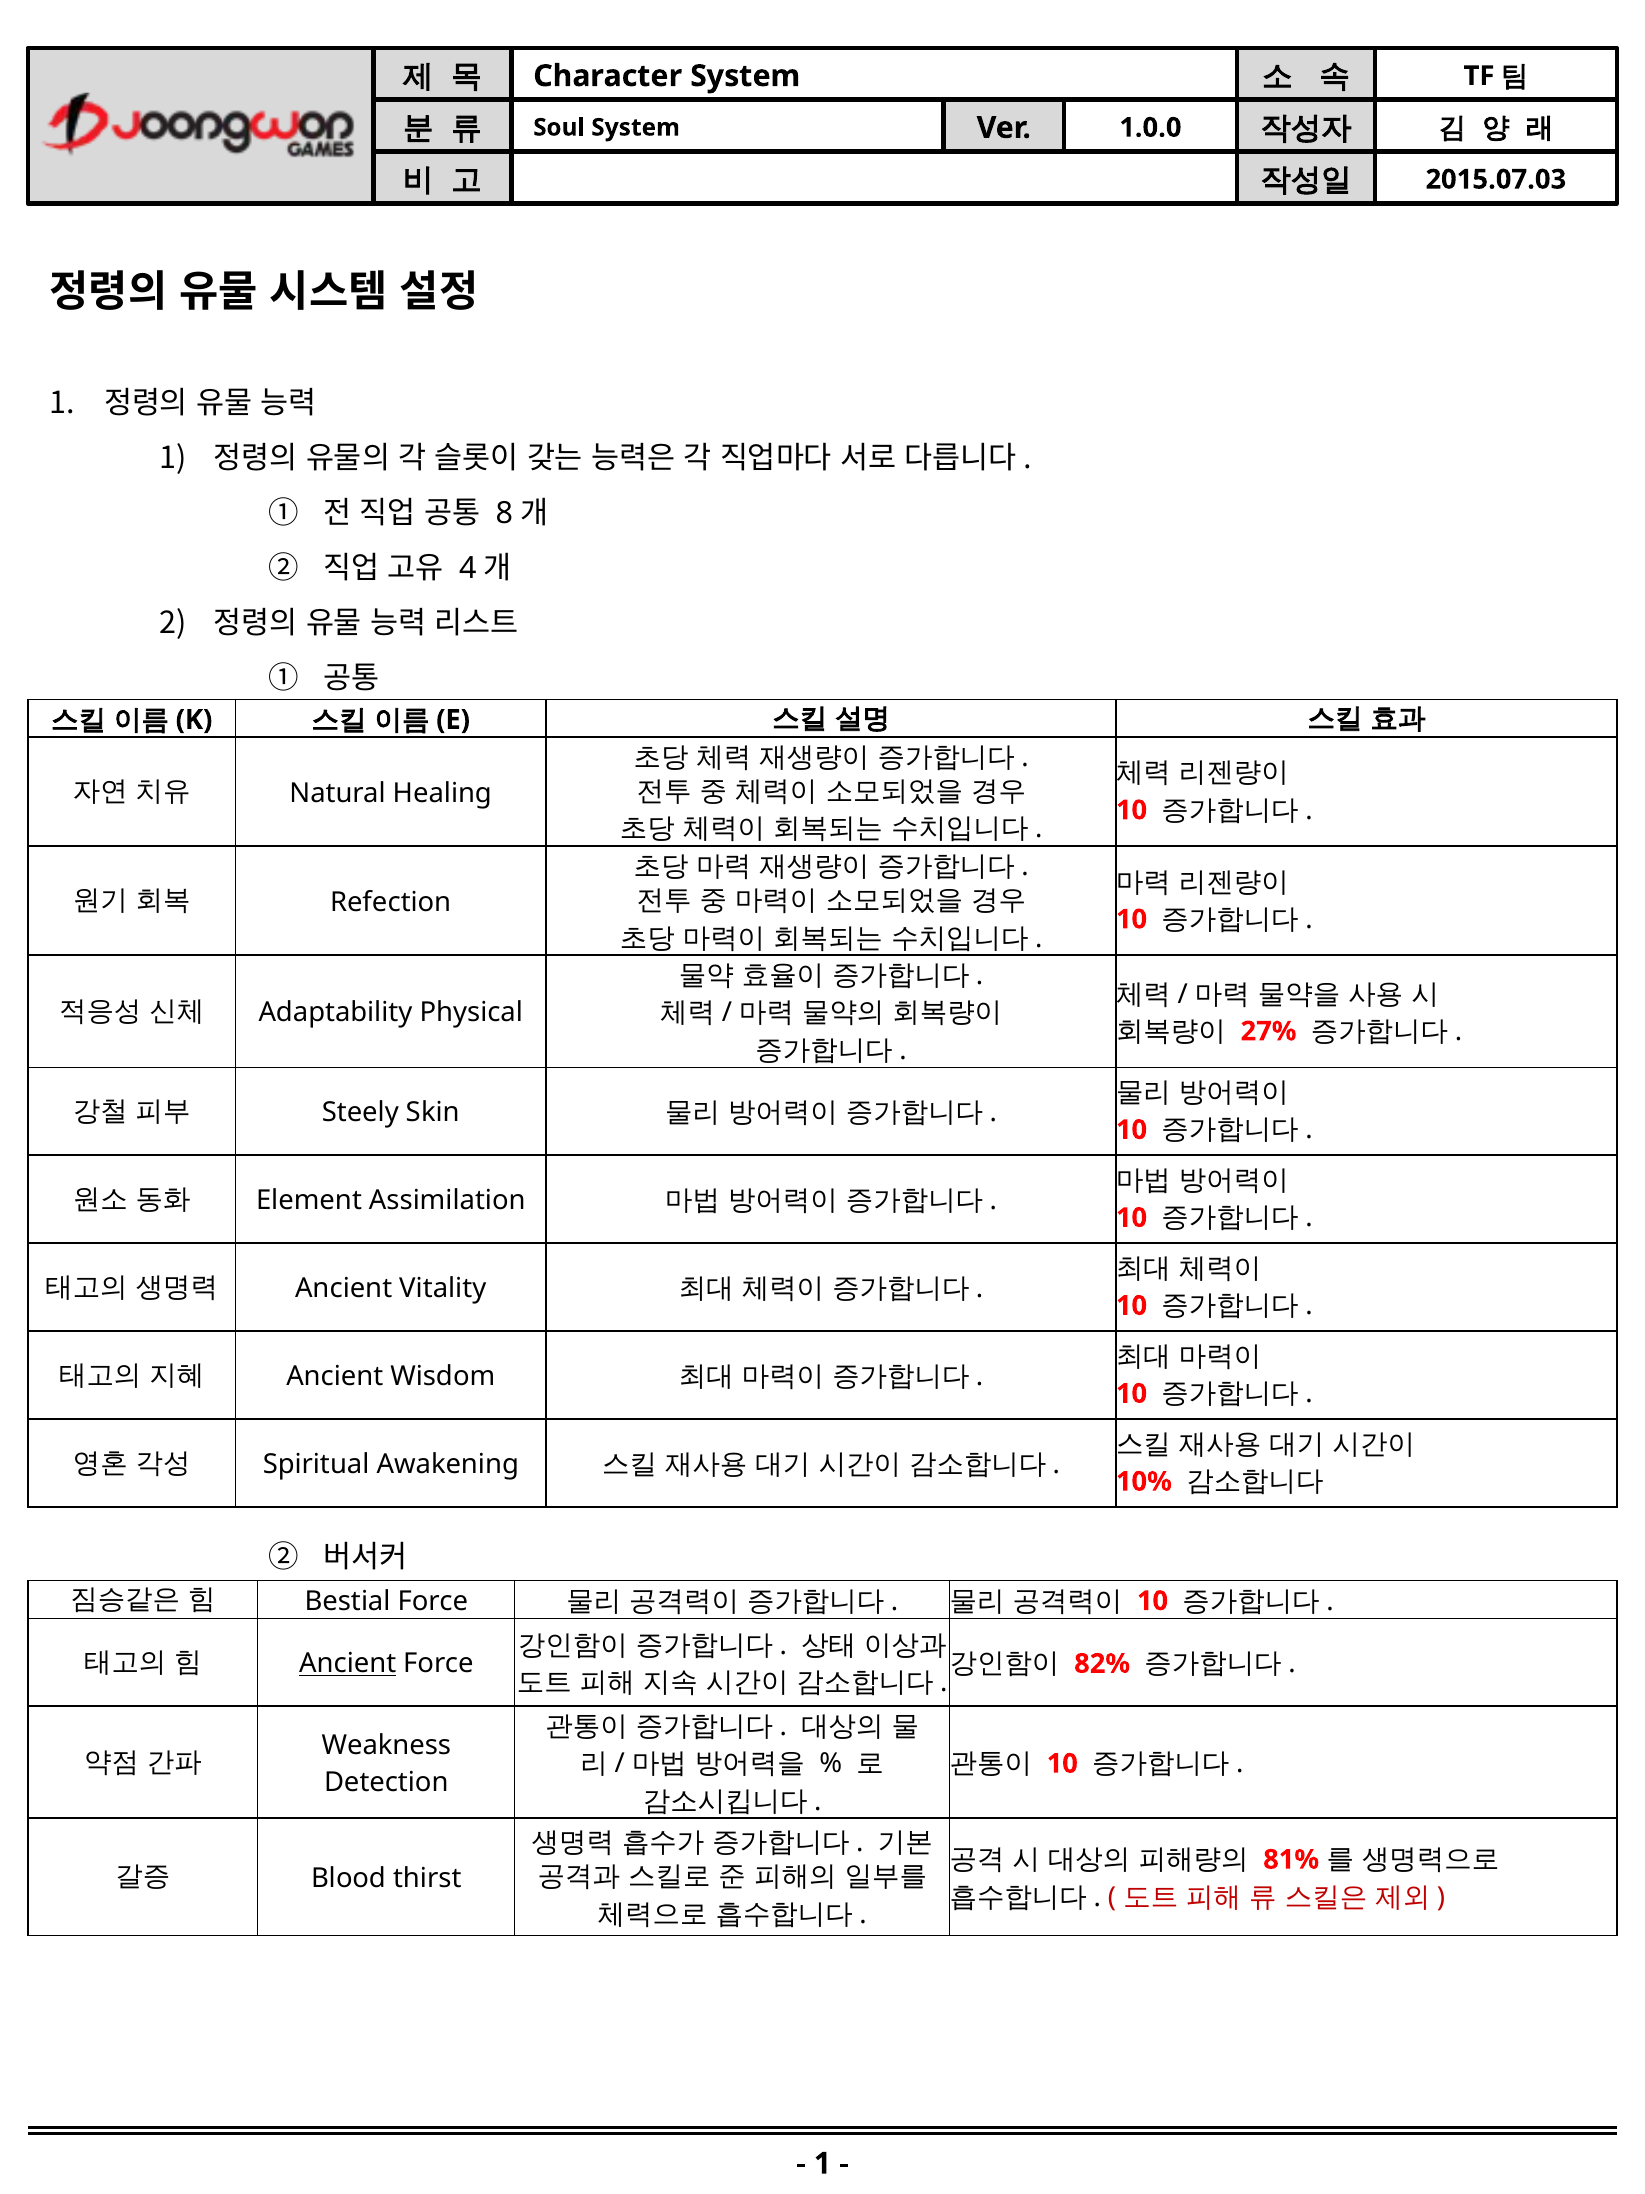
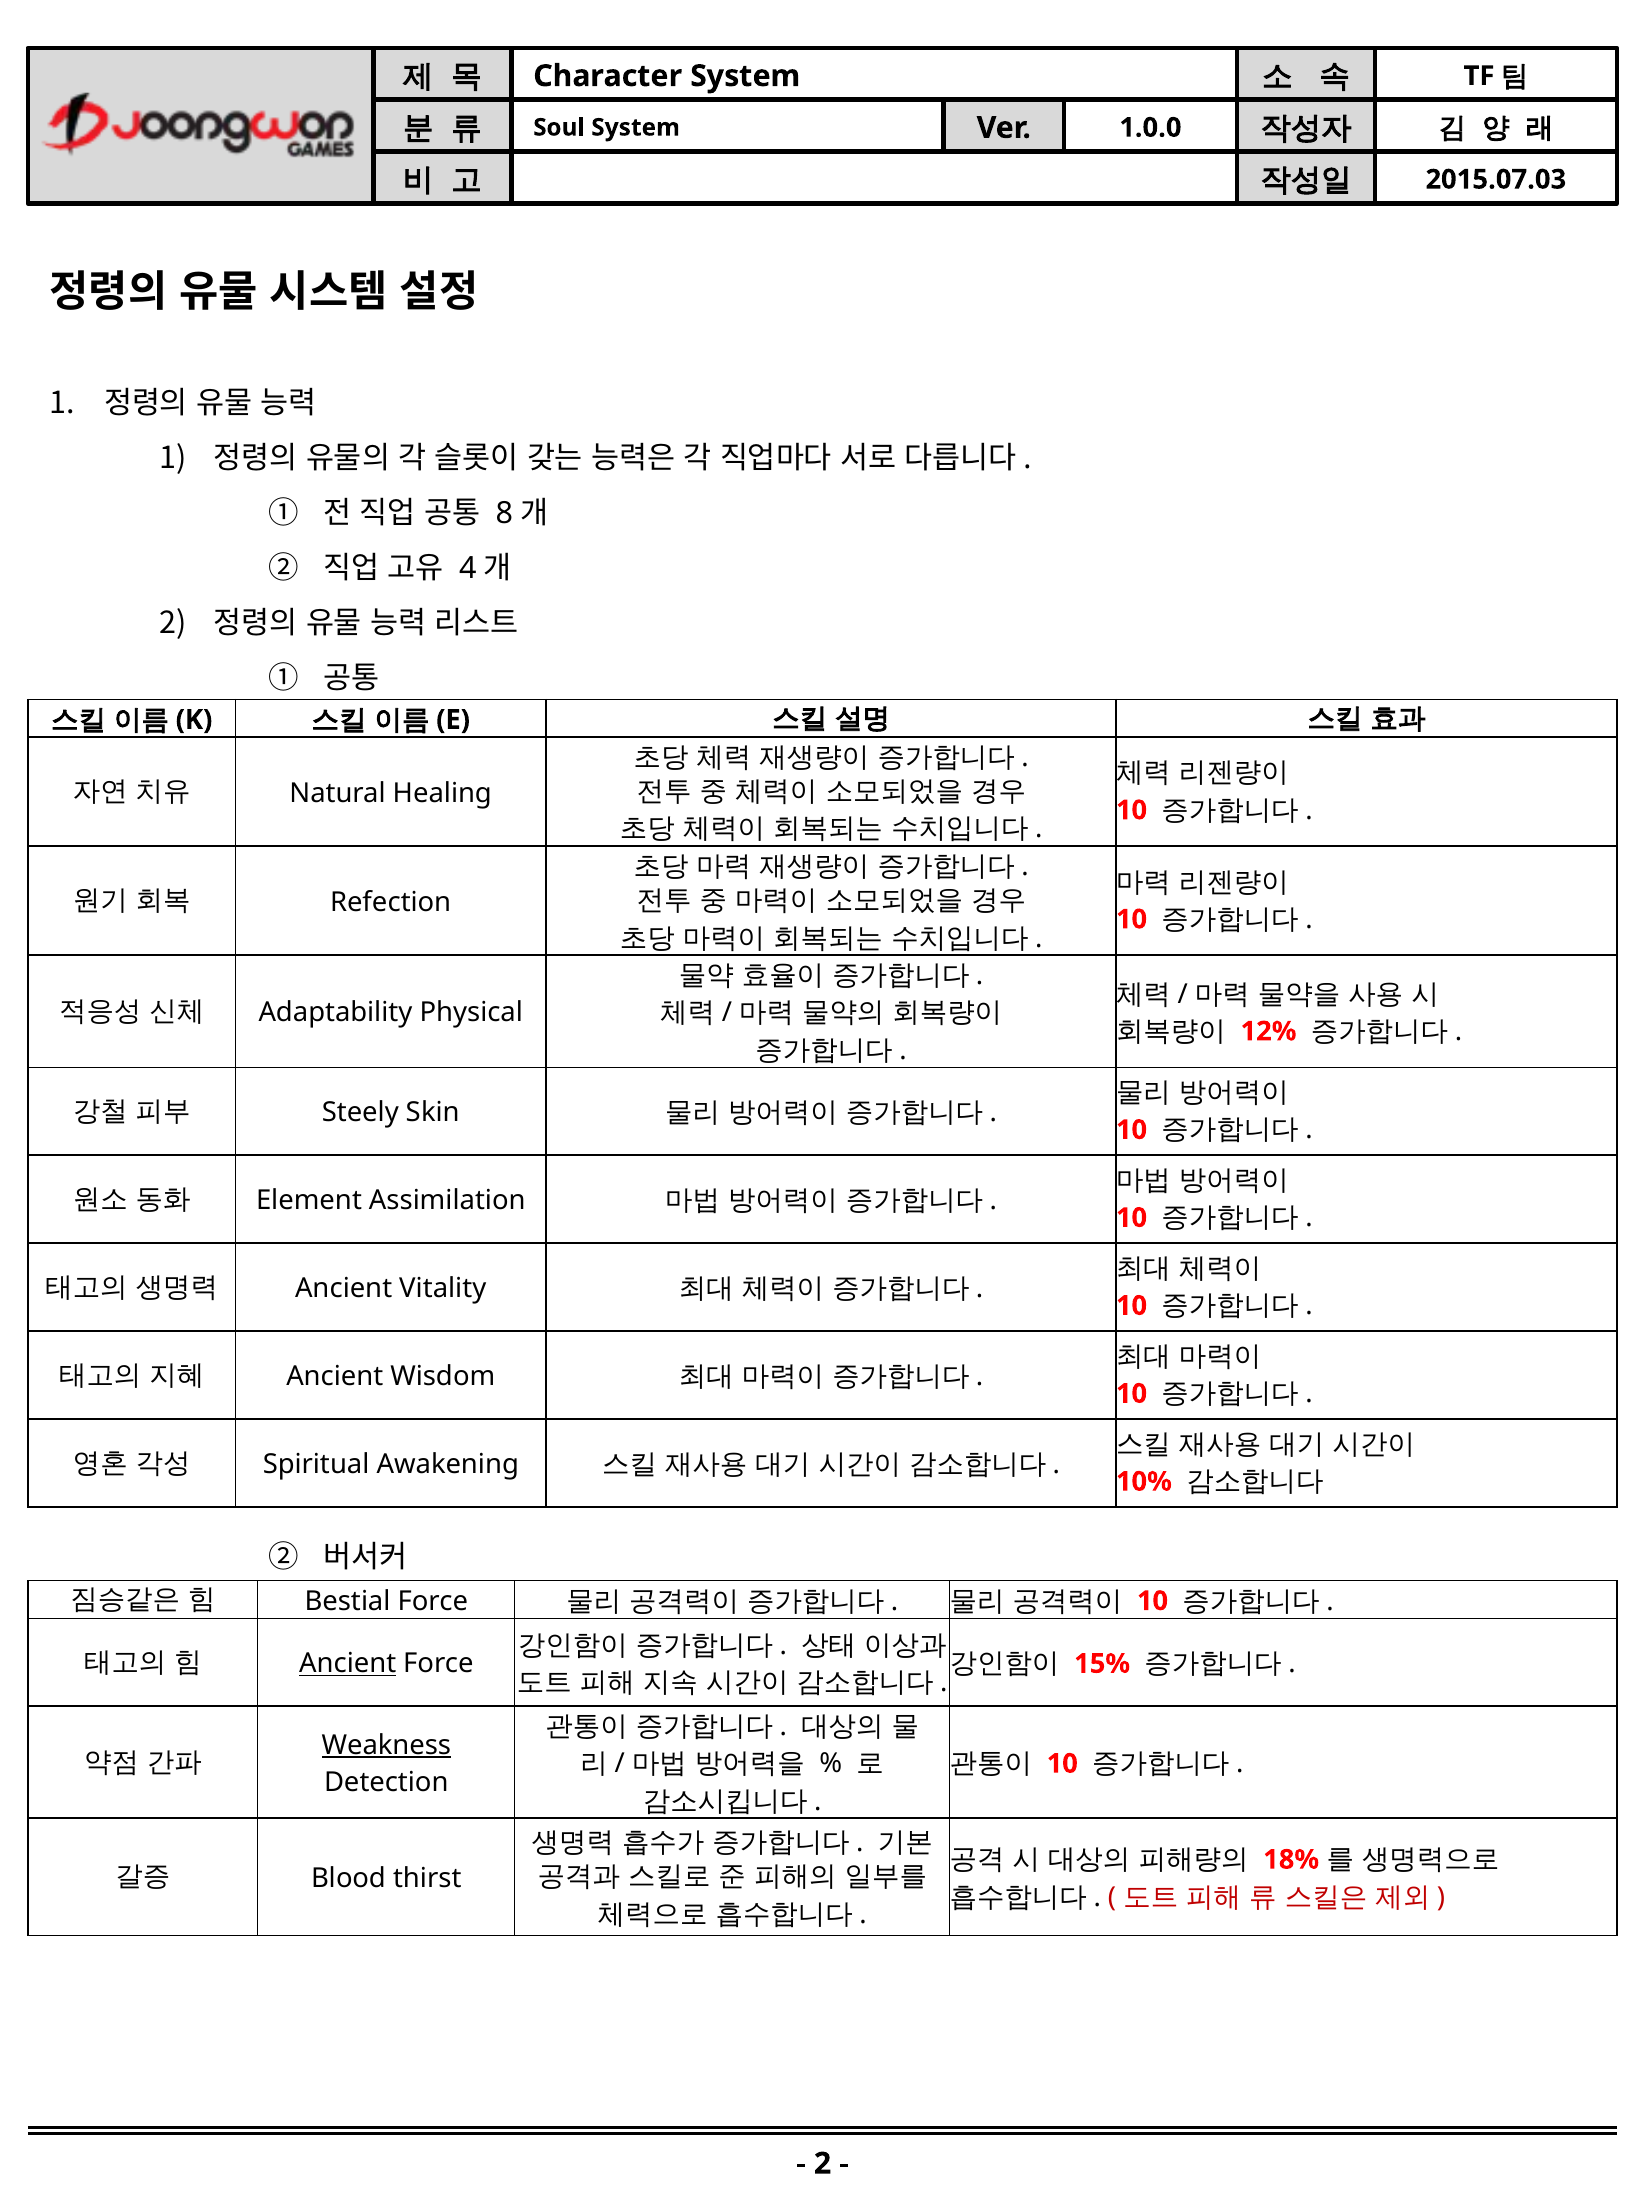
27%: 27% -> 12% (1269, 1031)
82%: 82% -> 15% (1102, 1663)
Weakness underline: none -> present (386, 1744)
81%: 81% -> 18% (1291, 1859)
1: 1 -> 2 (823, 2163)
